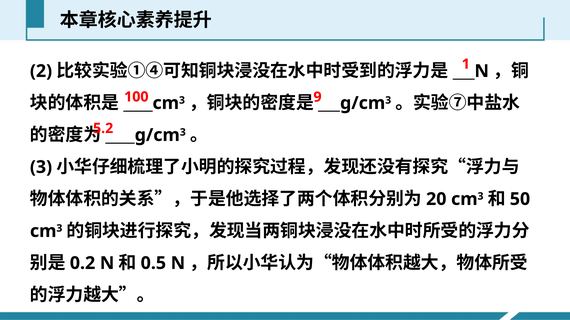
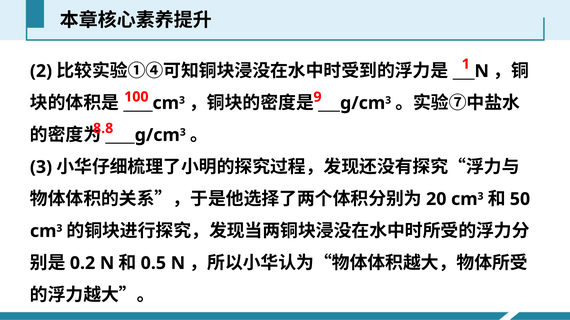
5.2: 5.2 -> 8.8 (103, 129)
